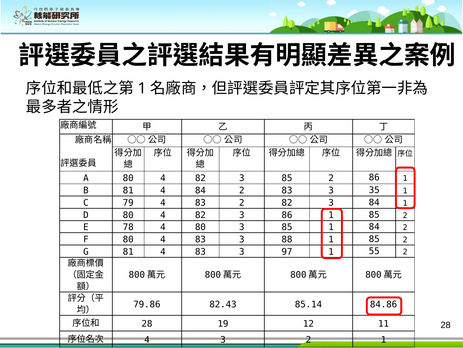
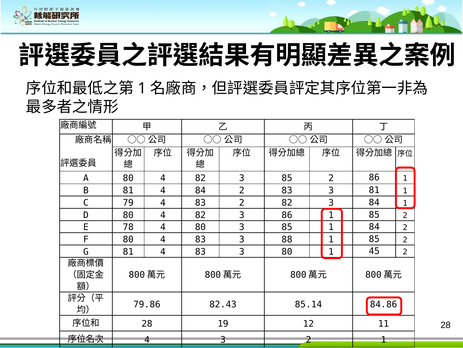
3 35: 35 -> 81 (374, 190)
3 97: 97 -> 80 (287, 251)
55: 55 -> 45 (374, 251)
